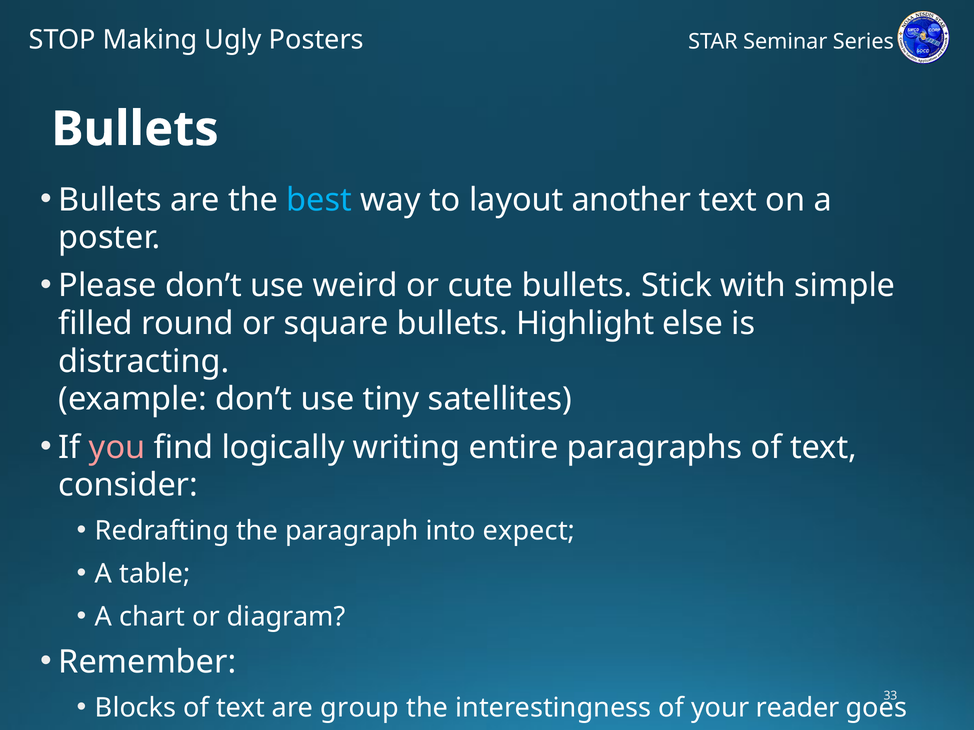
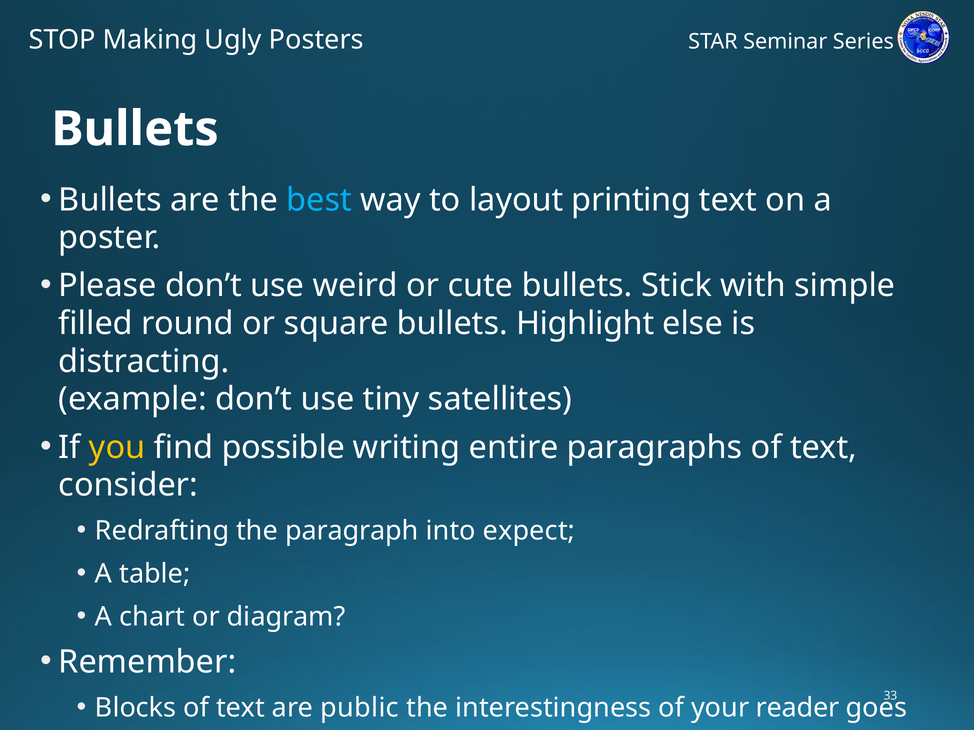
another: another -> printing (631, 200)
you colour: pink -> yellow (117, 448)
logically: logically -> possible (283, 448)
group: group -> public (360, 708)
